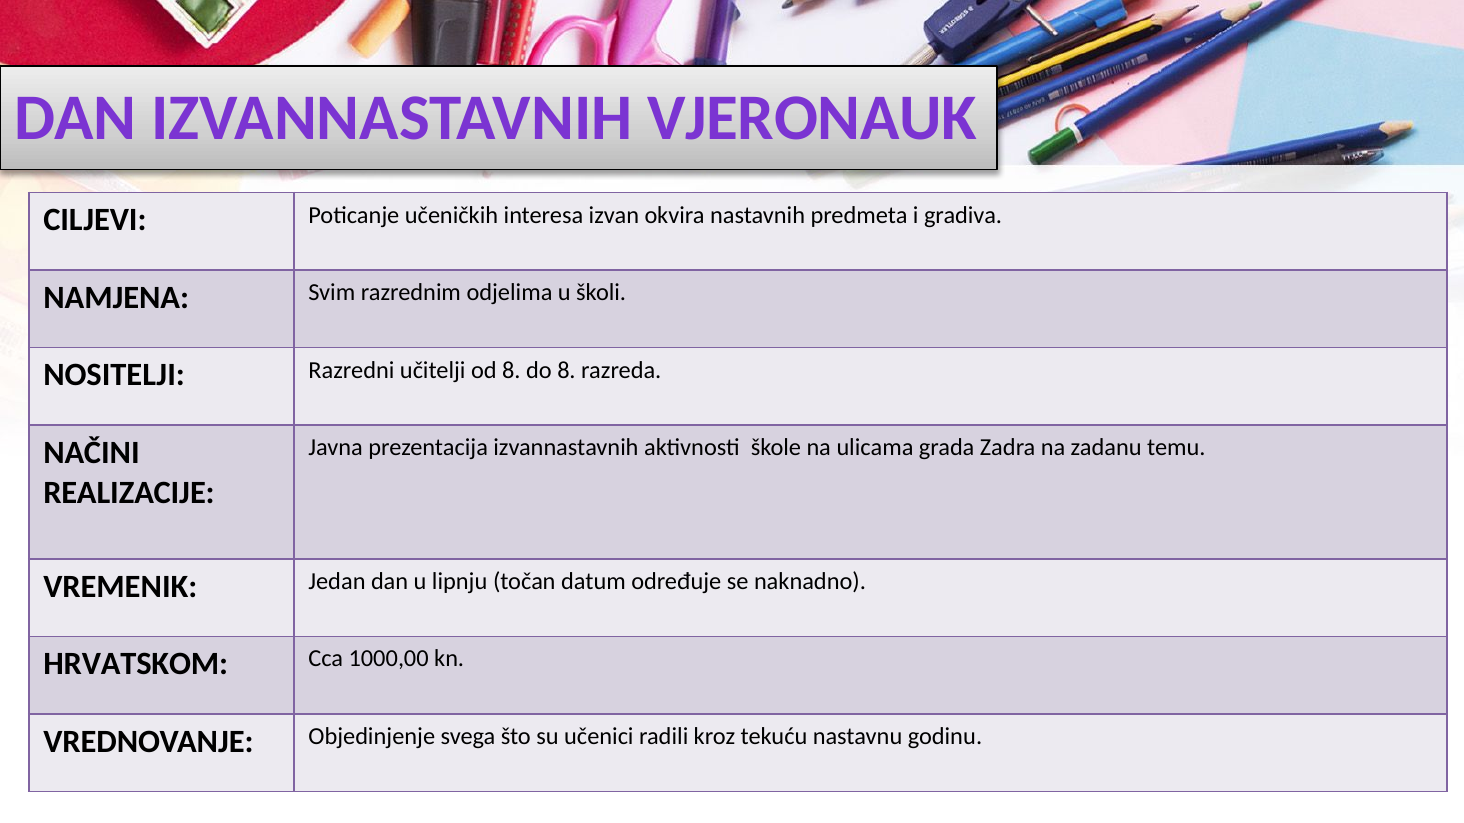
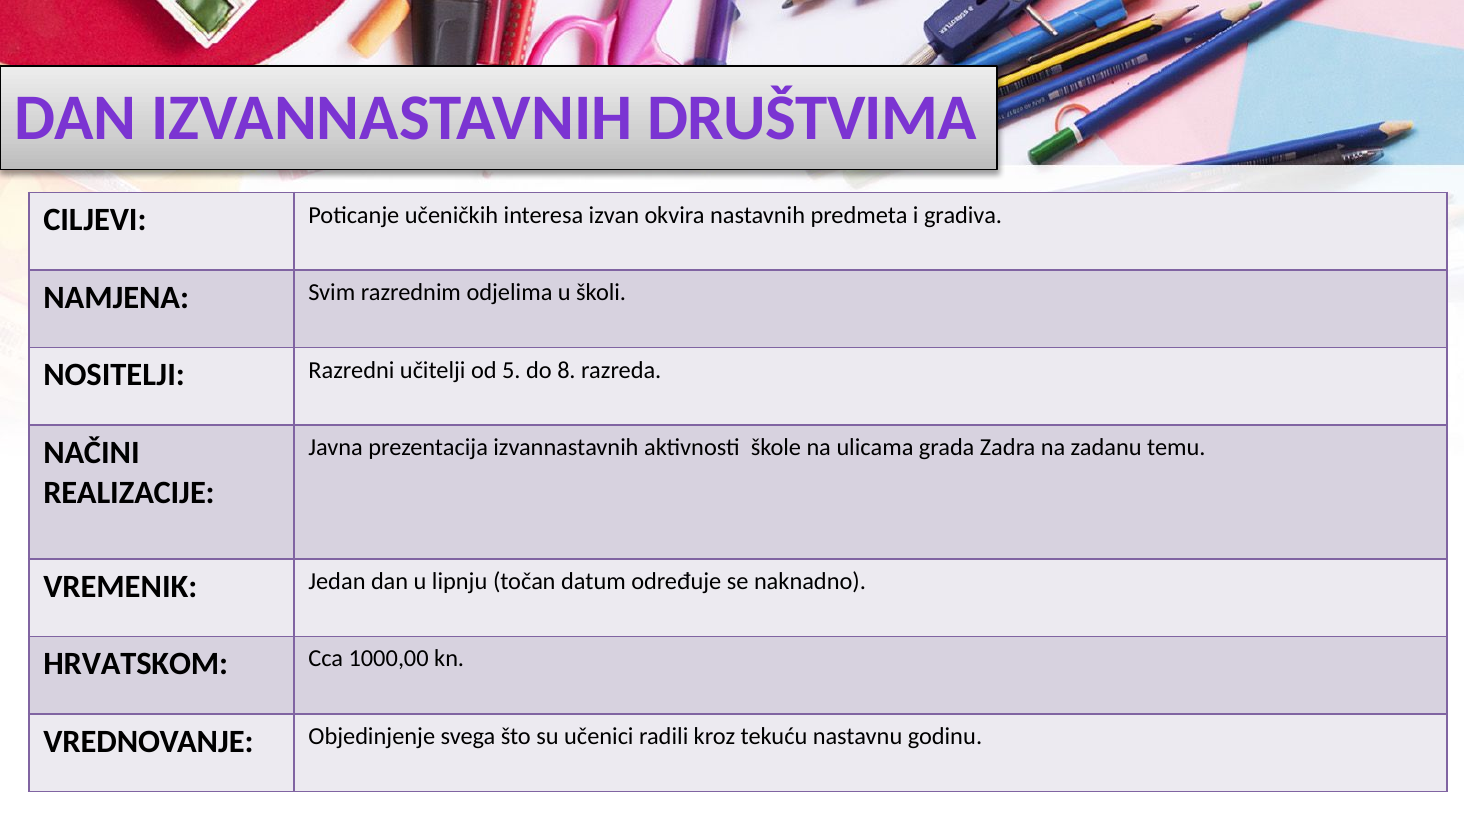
VJERONAUK: VJERONAUK -> DRUŠTVIMA (812, 118)
od 8: 8 -> 5 (511, 370)
